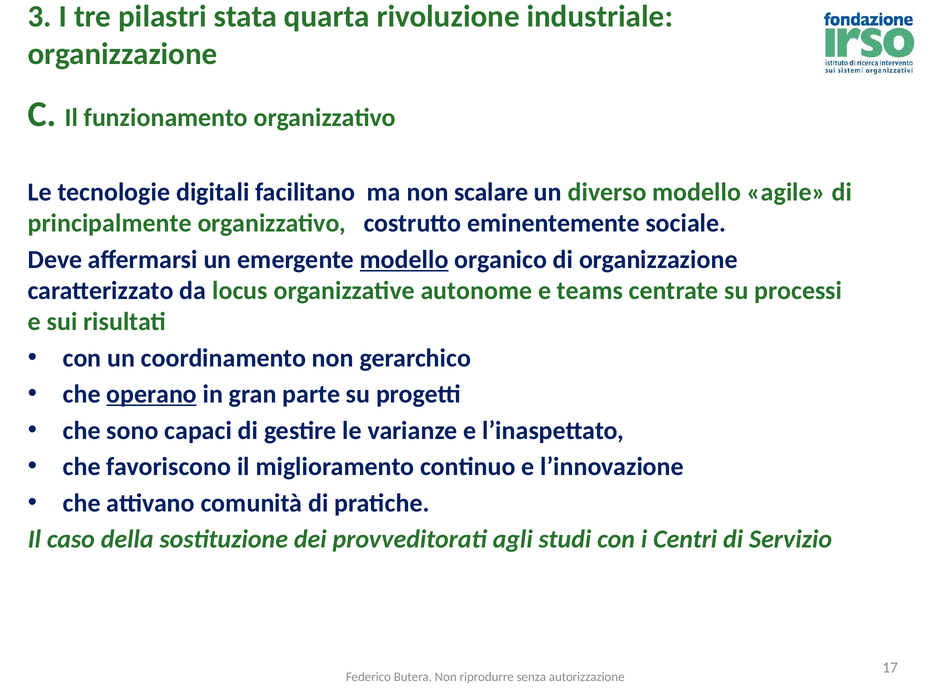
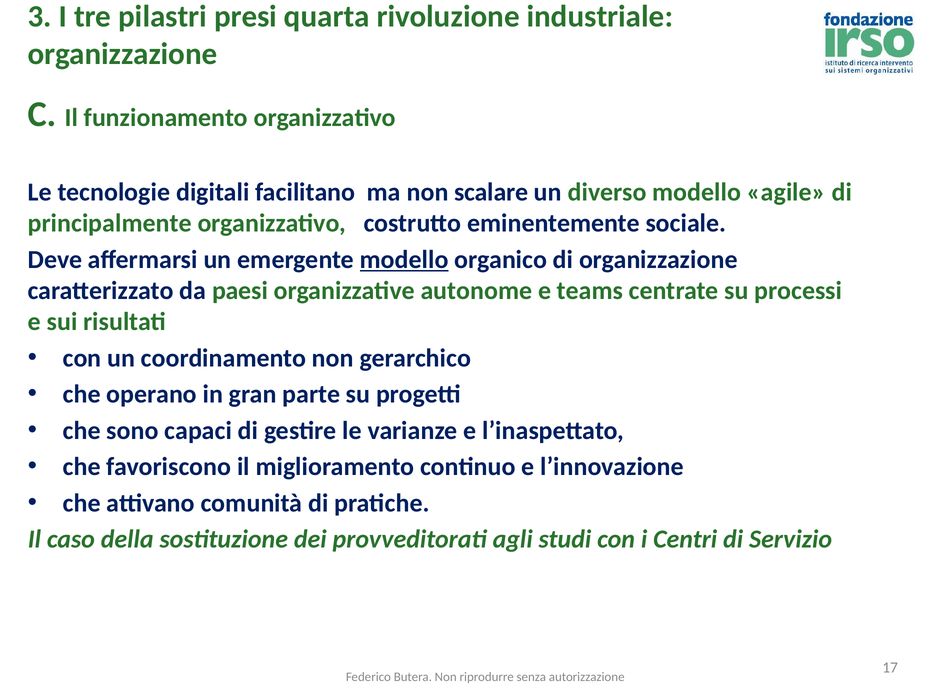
stata: stata -> presi (246, 17)
locus: locus -> paesi (240, 291)
operano underline: present -> none (152, 395)
